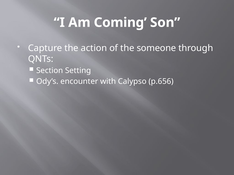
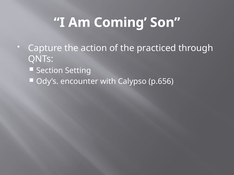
someone: someone -> practiced (156, 48)
